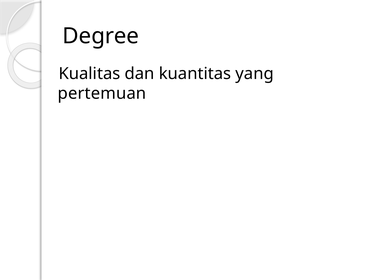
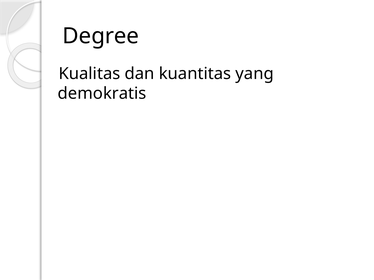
pertemuan: pertemuan -> demokratis (102, 94)
